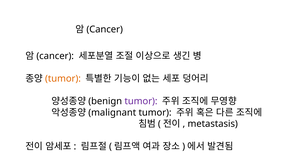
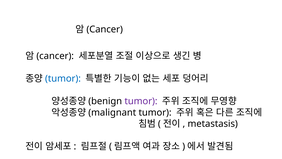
tumor colour: orange -> blue (63, 78)
